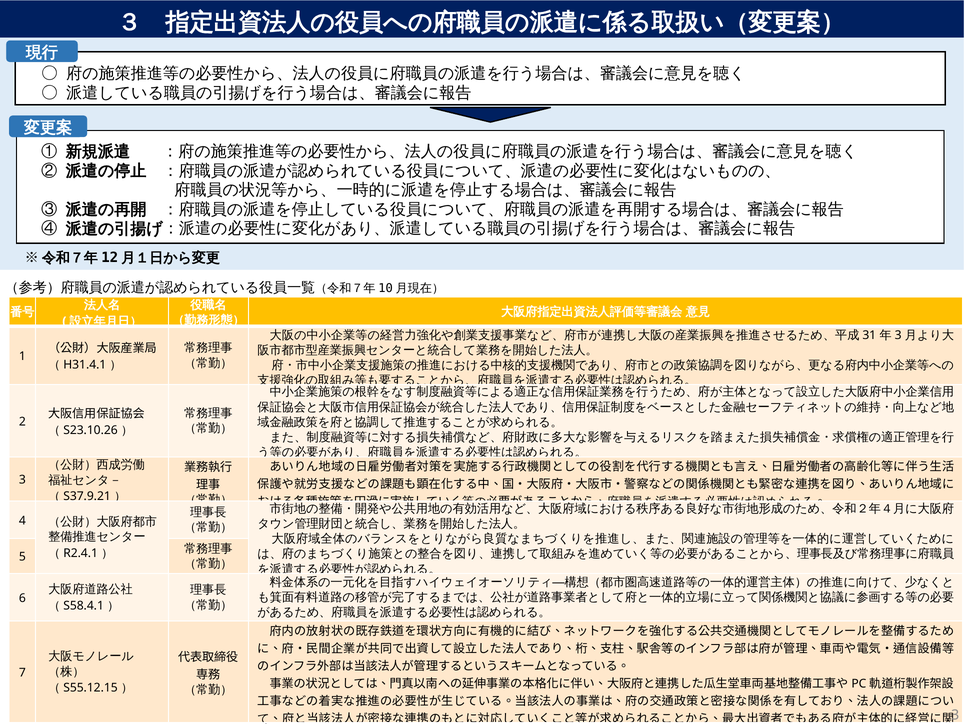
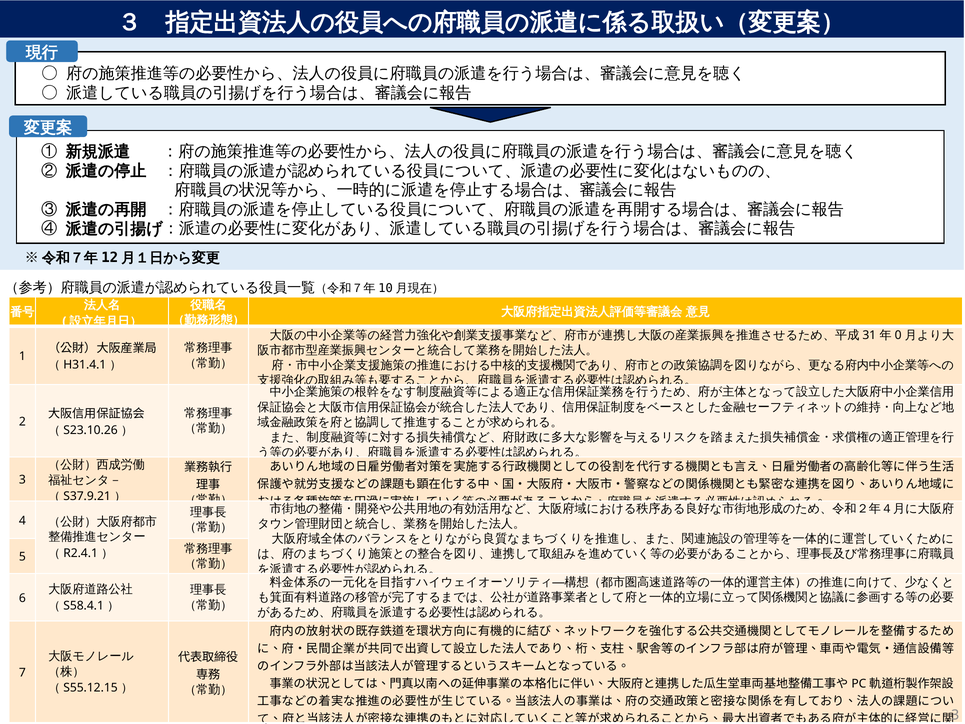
3: 3 -> 0 (898, 335)
